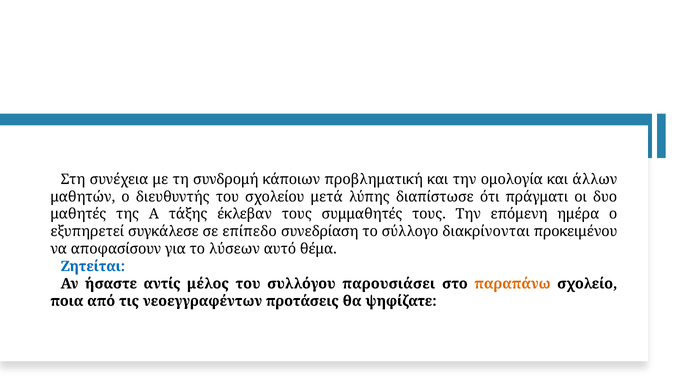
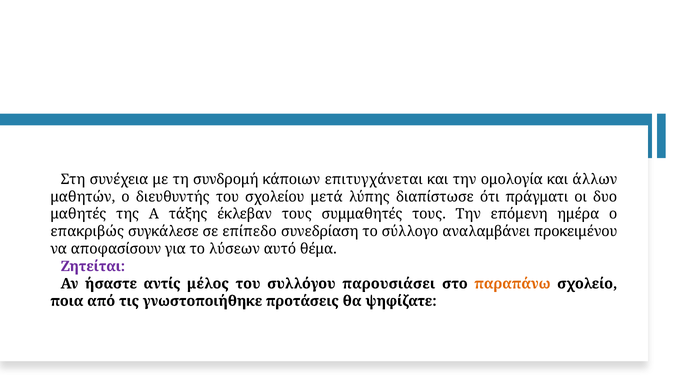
προβληματική: προβληματική -> επιτυγχάνεται (374, 180)
εξυπηρετεί: εξυπηρετεί -> επακριβώς (87, 232)
διακρίνονται: διακρίνονται -> αναλαμβάνει (486, 232)
Ζητείται colour: blue -> purple (93, 267)
νεοεγγραφέντων: νεοεγγραφέντων -> γνωστοποιήθηκε (203, 301)
